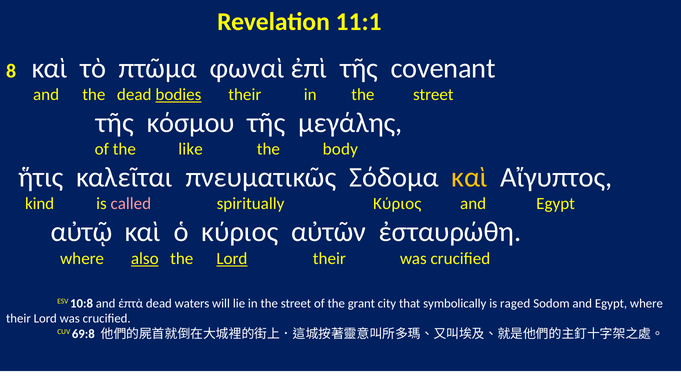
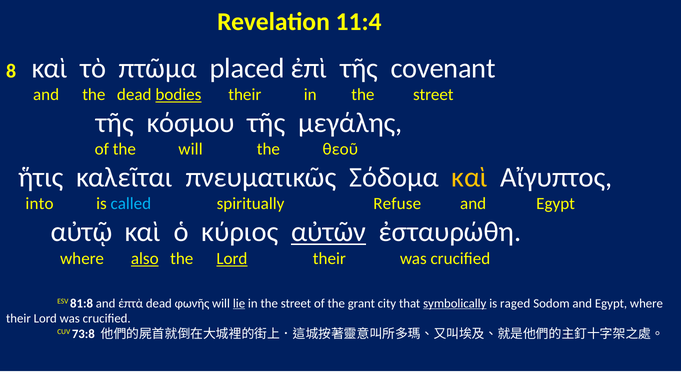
11:1: 11:1 -> 11:4 (359, 22)
φωναὶ: φωναὶ -> placed (247, 68)
the like: like -> will (191, 149)
body: body -> θεοῦ (340, 149)
kind: kind -> into (39, 204)
called colour: pink -> light blue (131, 204)
spiritually Κύριος: Κύριος -> Refuse (397, 204)
αὐτῶν underline: none -> present (329, 232)
10:8: 10:8 -> 81:8 (82, 303)
waters: waters -> φωνῆς (192, 303)
lie underline: none -> present (239, 303)
symbolically underline: none -> present (455, 303)
69:8: 69:8 -> 73:8 (83, 334)
